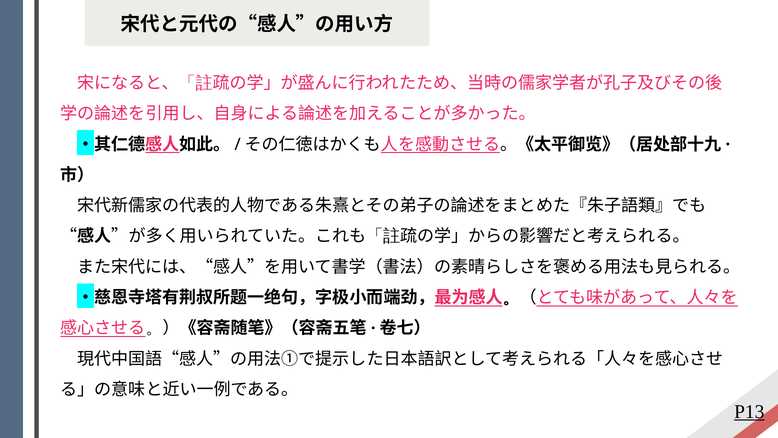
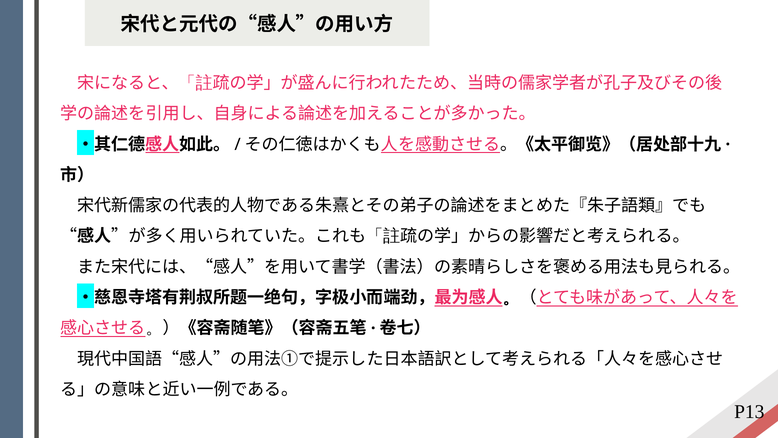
P13 underline: present -> none (749, 411)
